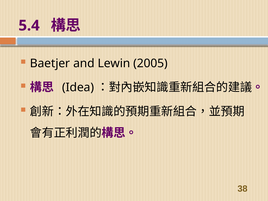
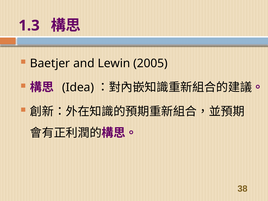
5.4: 5.4 -> 1.3 (29, 26)
